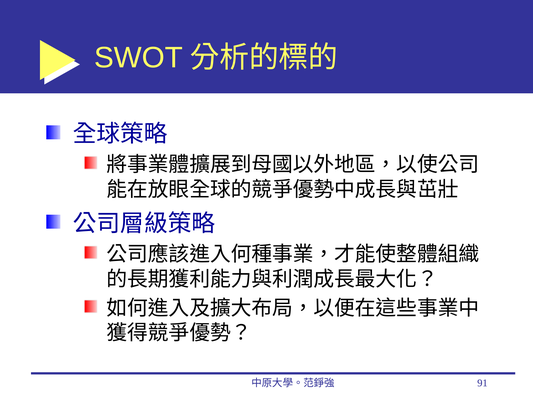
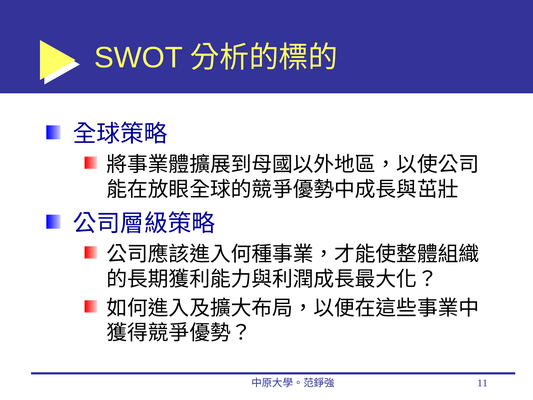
91: 91 -> 11 (482, 383)
